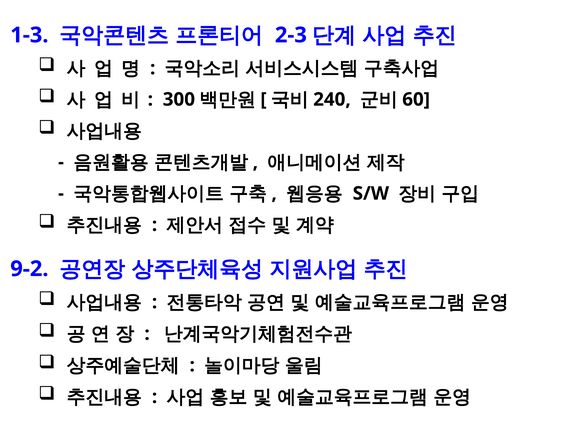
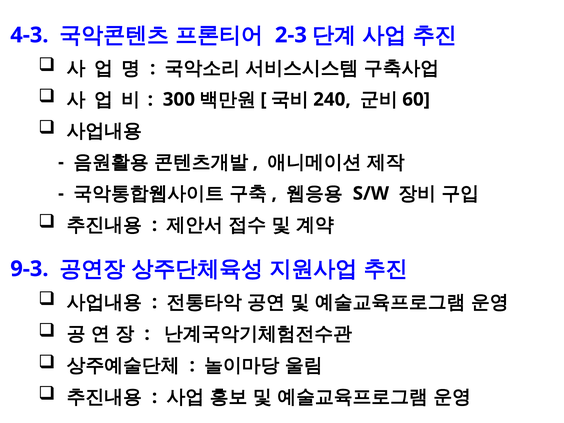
1-3: 1-3 -> 4-3 (29, 35)
9-2: 9-2 -> 9-3 (29, 269)
